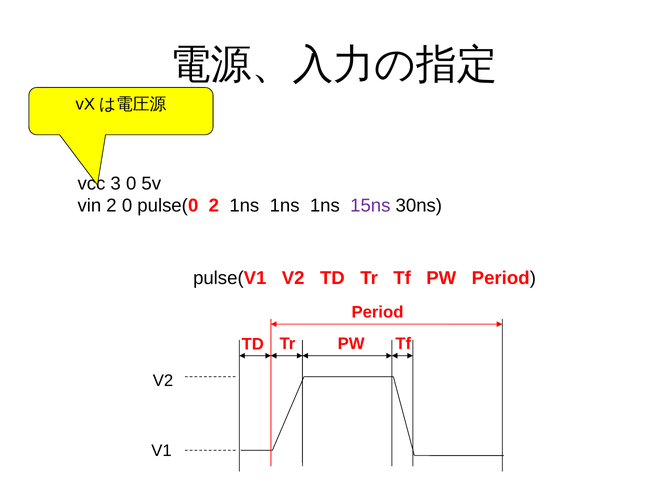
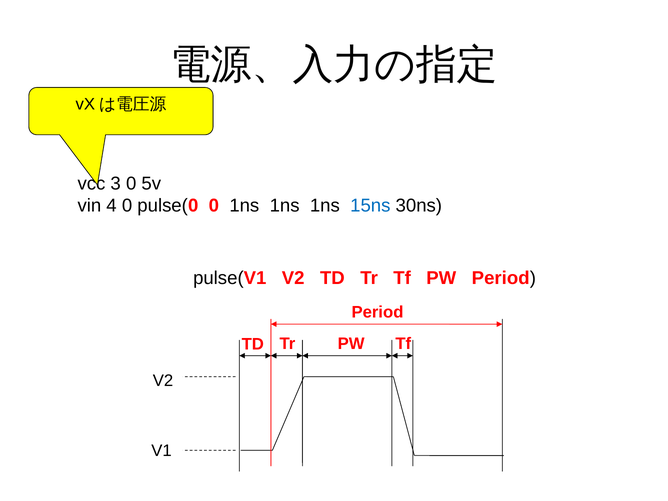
vin 2: 2 -> 4 (111, 206)
pulse(0 2: 2 -> 0 (214, 206)
15ns colour: purple -> blue (370, 206)
